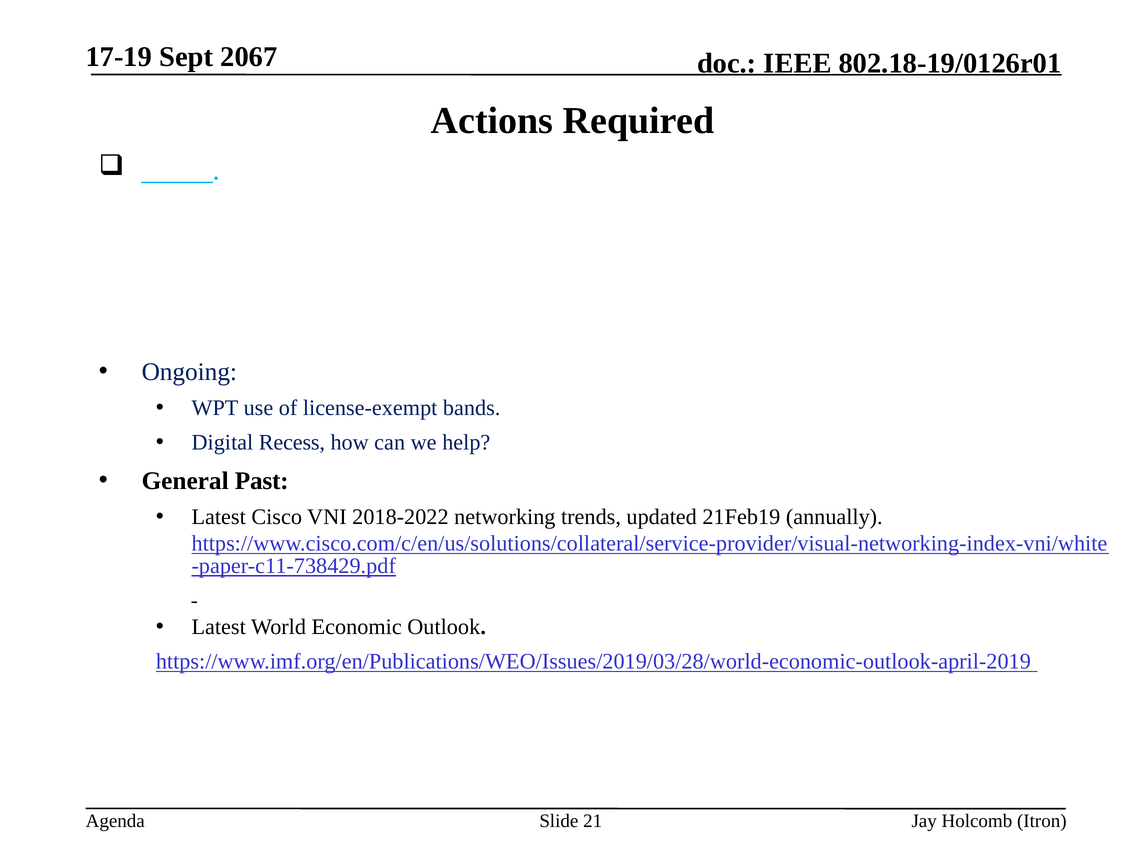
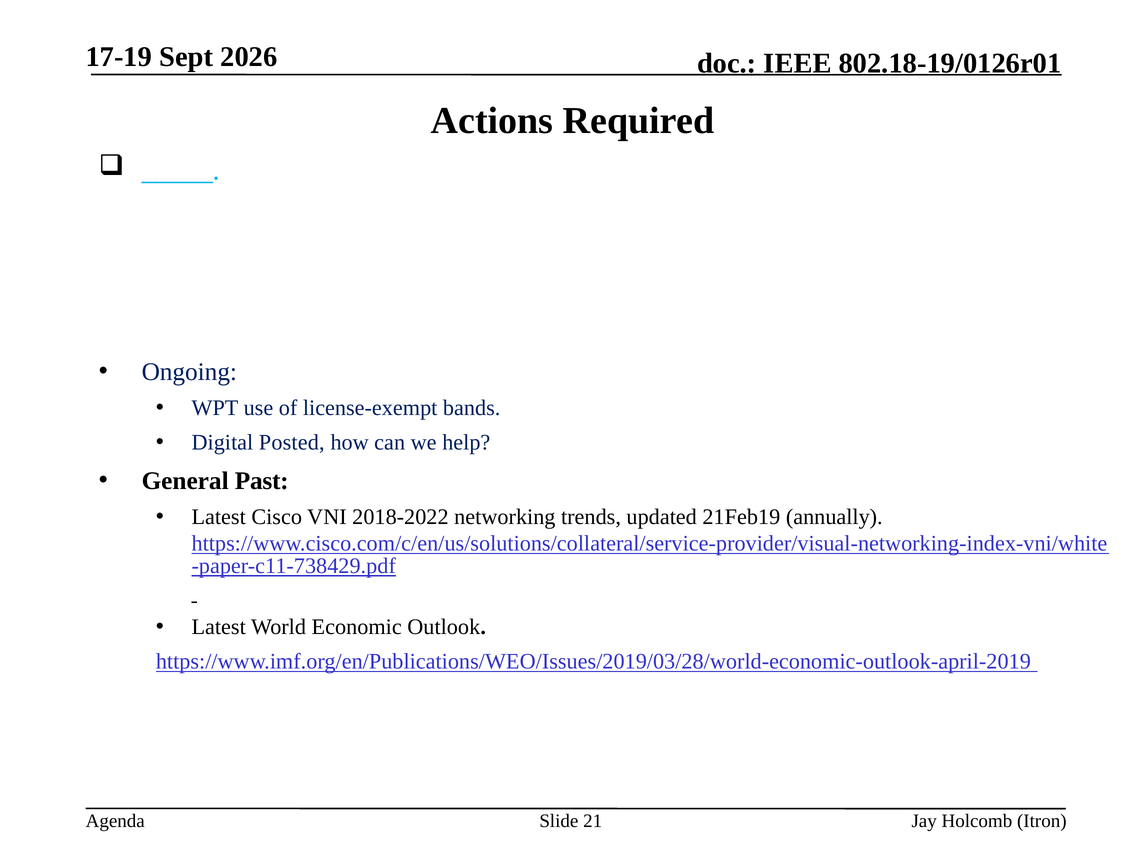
2067: 2067 -> 2026 (249, 57)
Recess: Recess -> Posted (292, 443)
